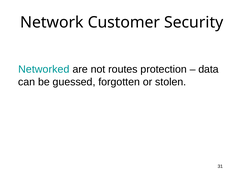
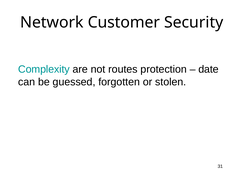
Networked: Networked -> Complexity (44, 69)
data: data -> date (208, 69)
